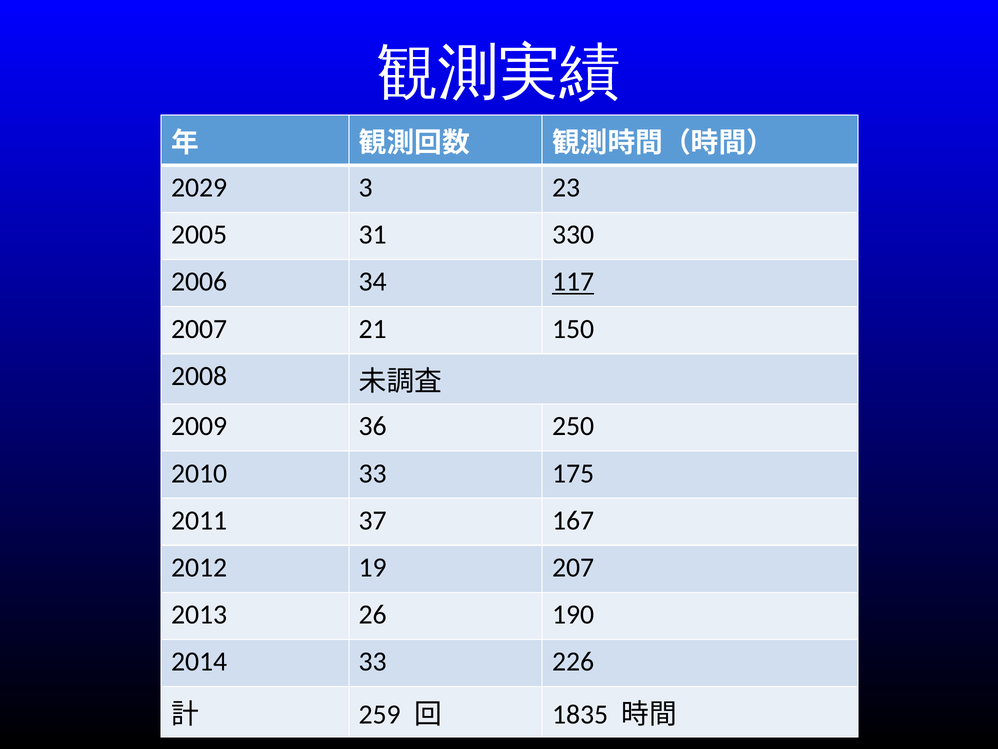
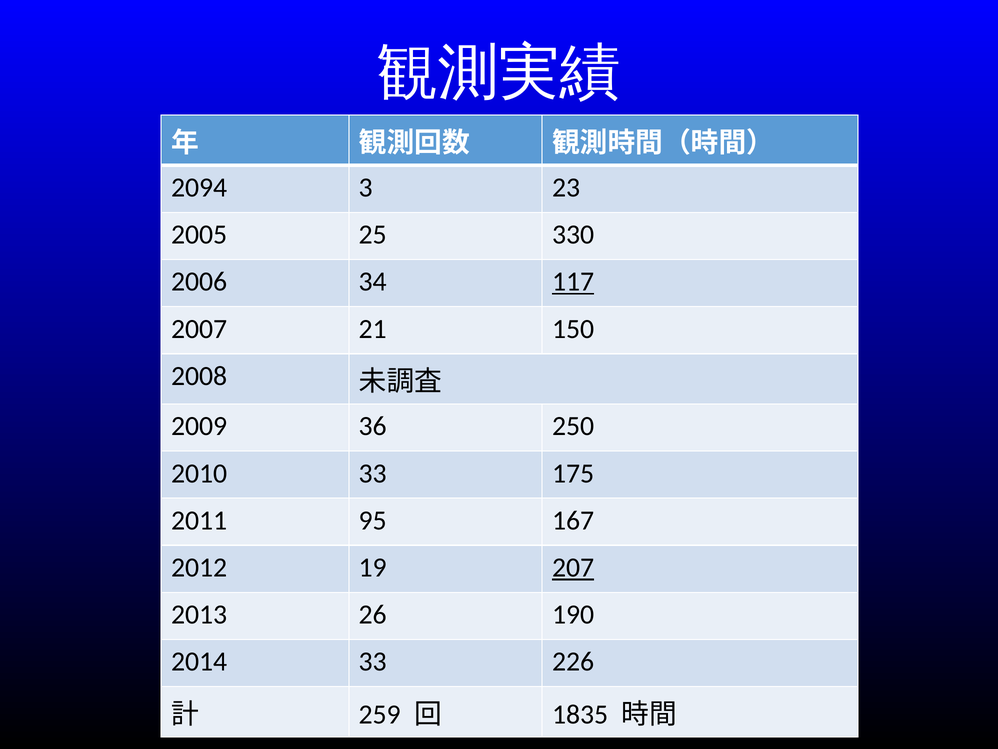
2029: 2029 -> 2094 (199, 187)
31: 31 -> 25 (373, 234)
37: 37 -> 95 (373, 520)
207 underline: none -> present (573, 567)
